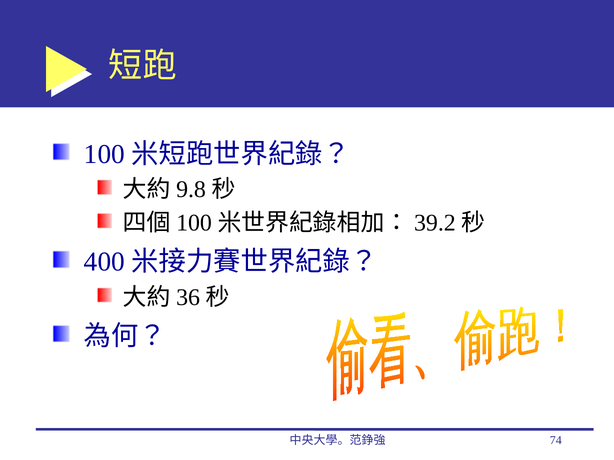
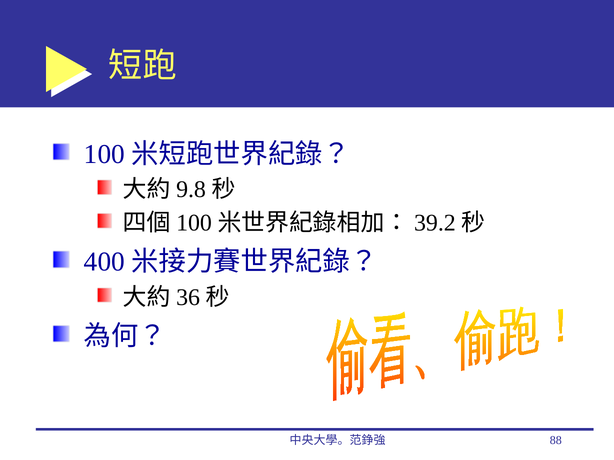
74: 74 -> 88 (556, 441)
